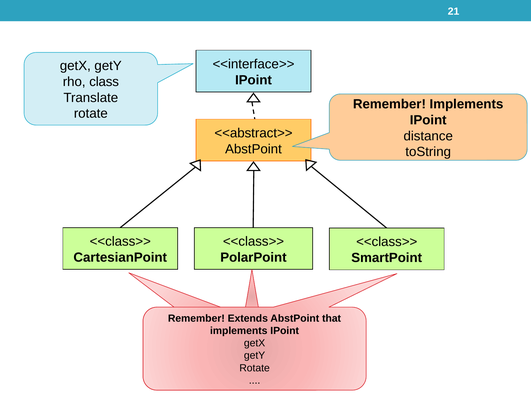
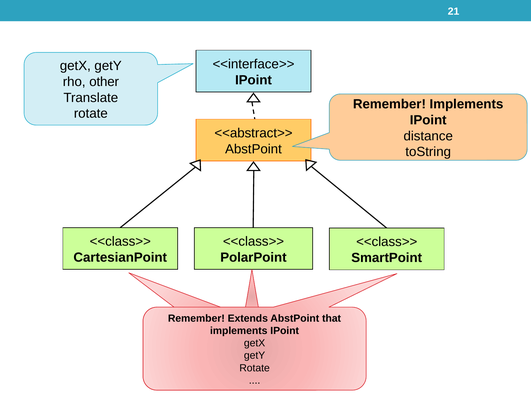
rho class: class -> other (104, 82)
